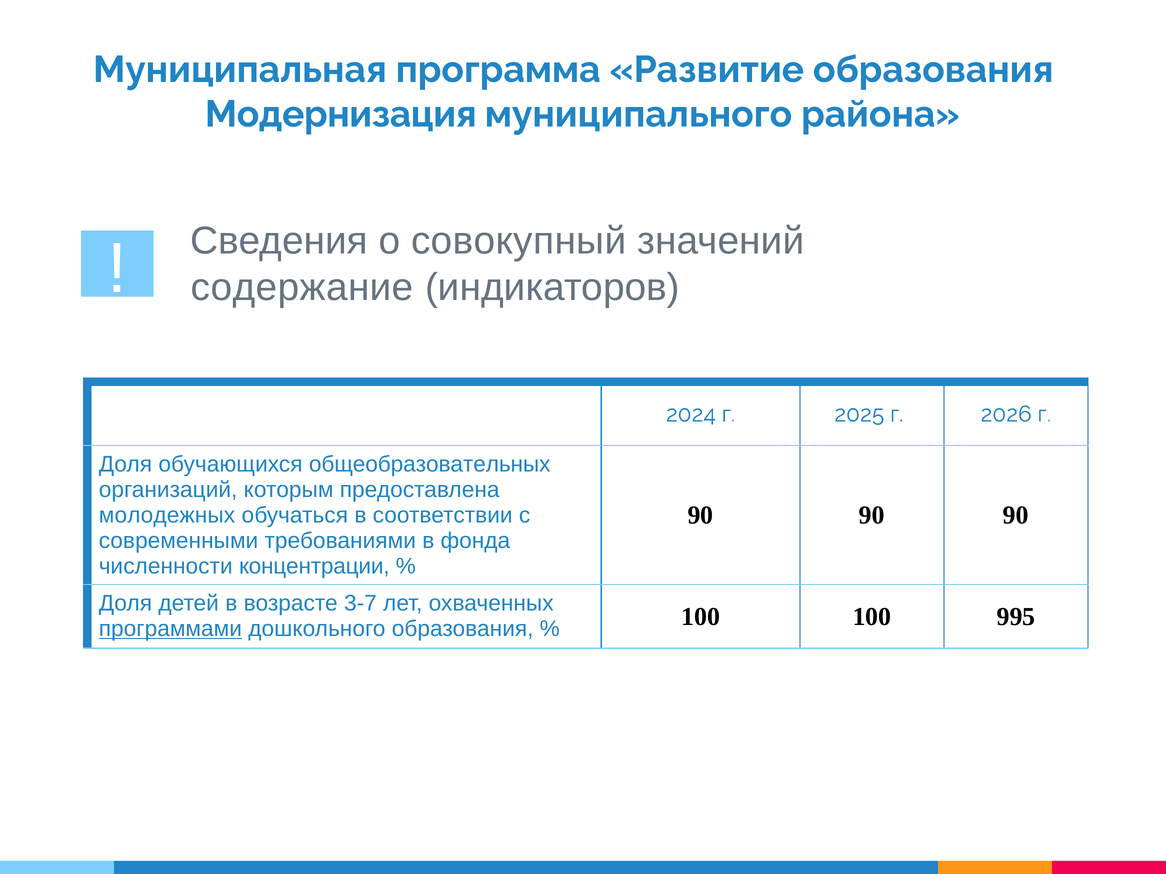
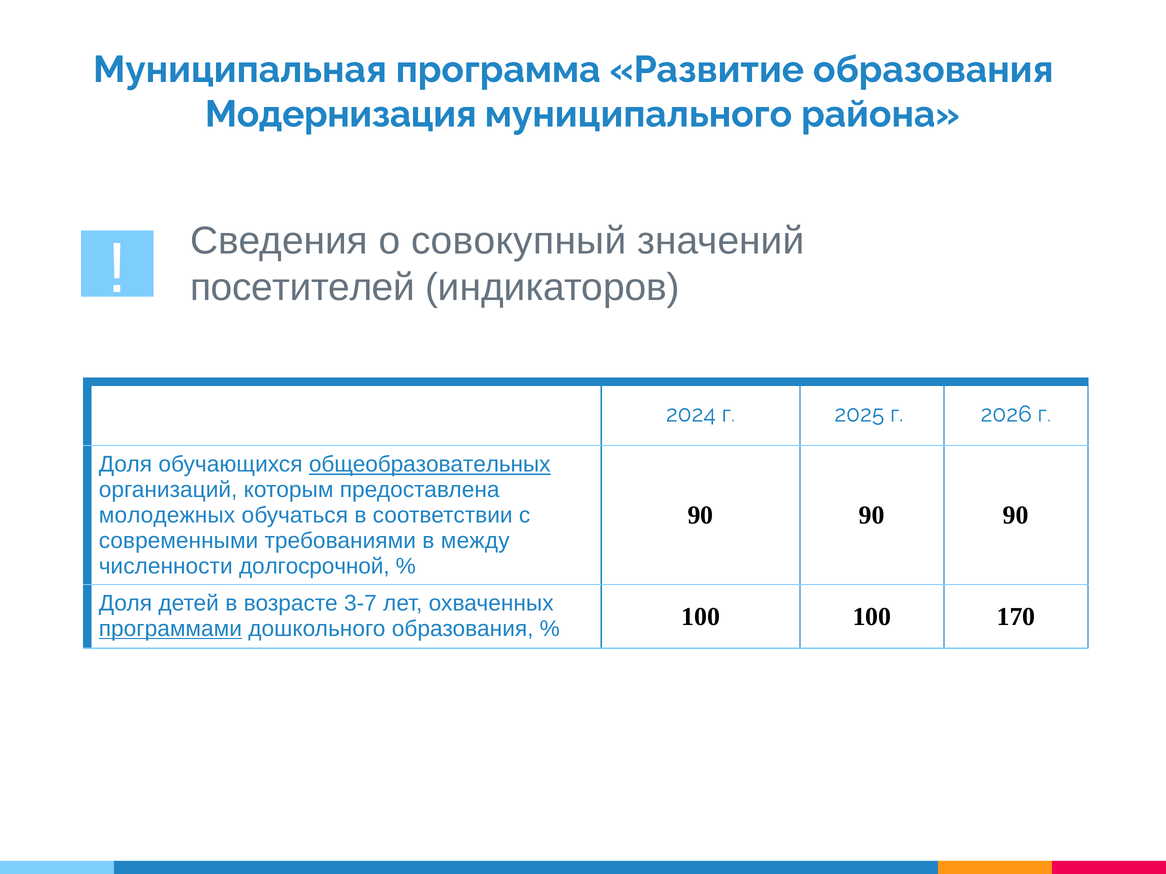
содержание: содержание -> посетителей (303, 288)
общеобразовательных underline: none -> present (430, 465)
фонда: фонда -> между (475, 541)
концентрации: концентрации -> долгосрочной (314, 567)
995: 995 -> 170 (1016, 617)
